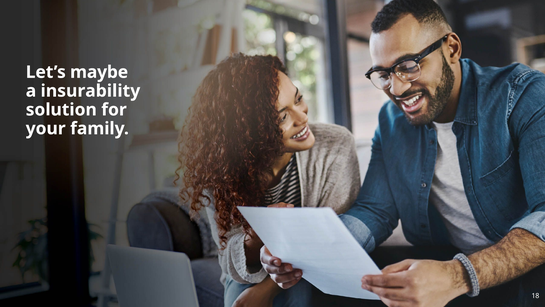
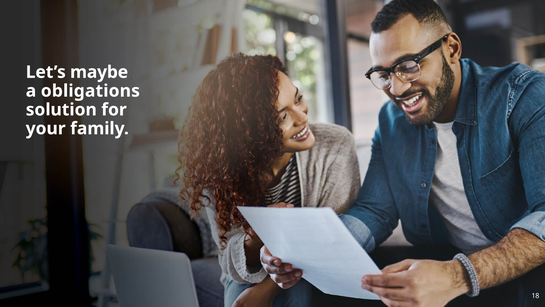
insurability: insurability -> obligations (90, 91)
